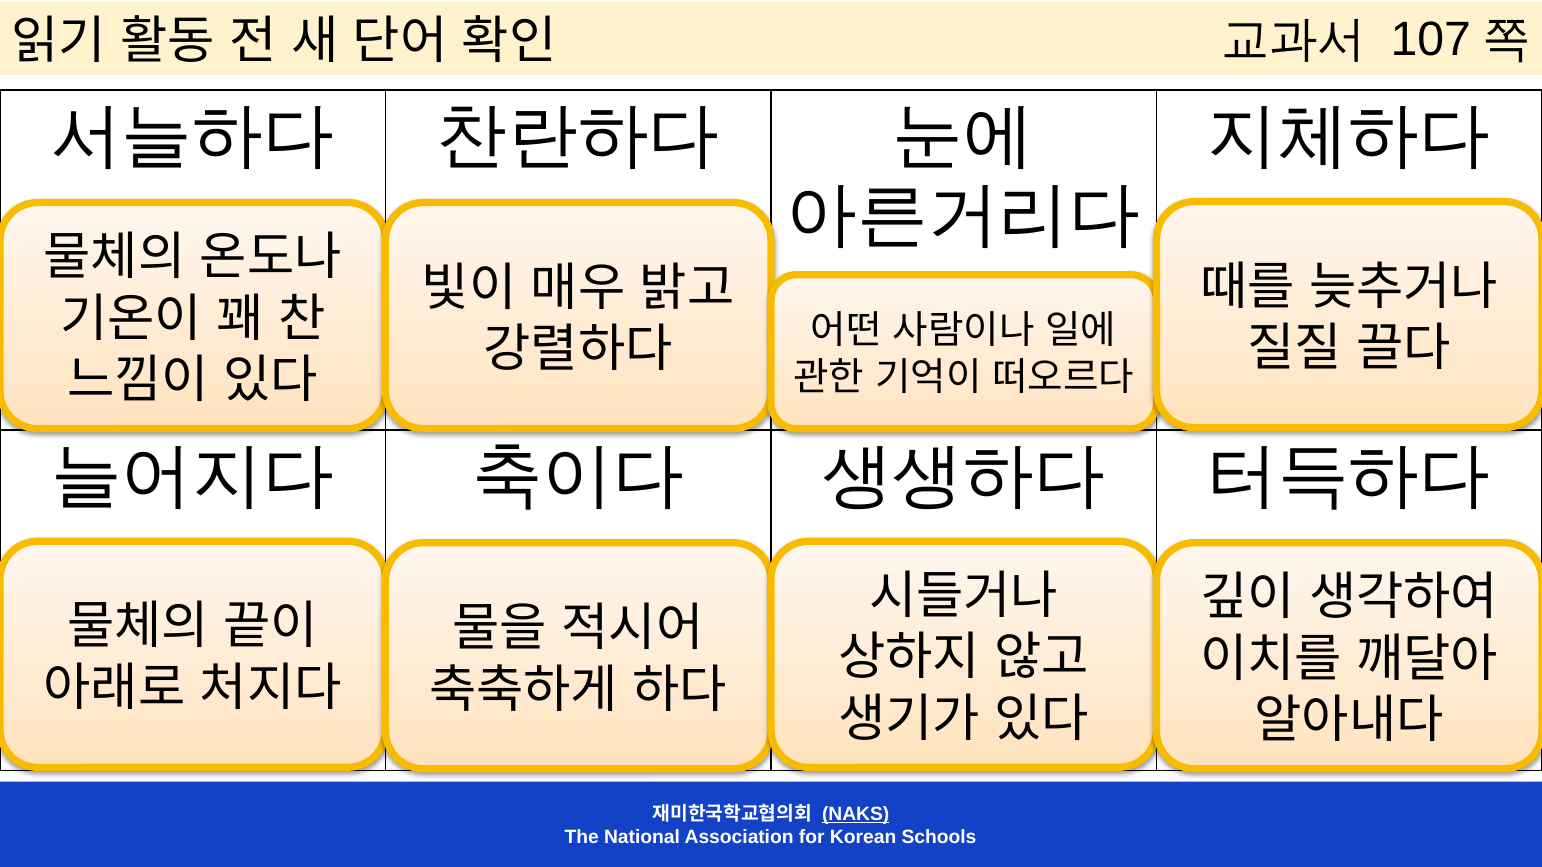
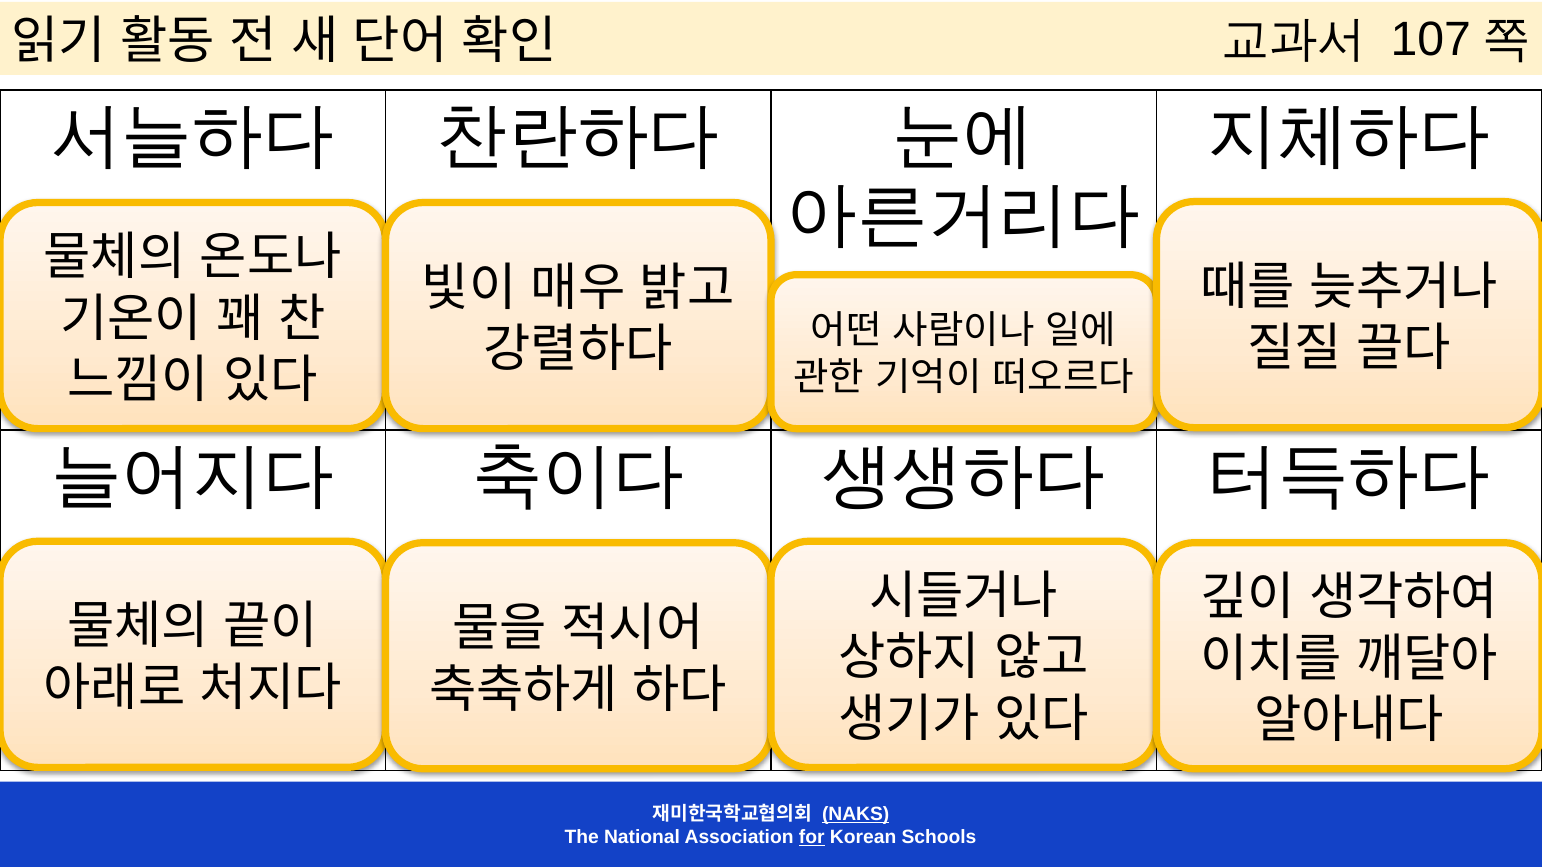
for underline: none -> present (812, 838)
